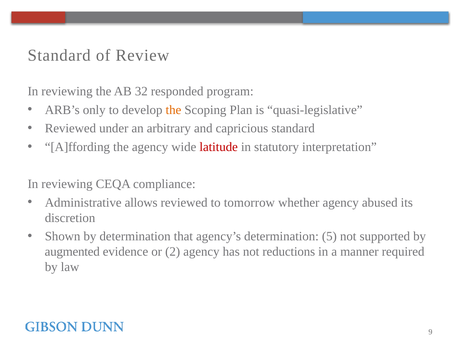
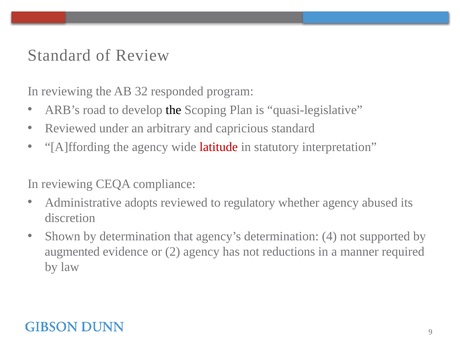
only: only -> road (94, 110)
the colour: orange -> black (173, 110)
allows: allows -> adopts (141, 202)
tomorrow: tomorrow -> regulatory (249, 202)
5: 5 -> 4 (329, 236)
